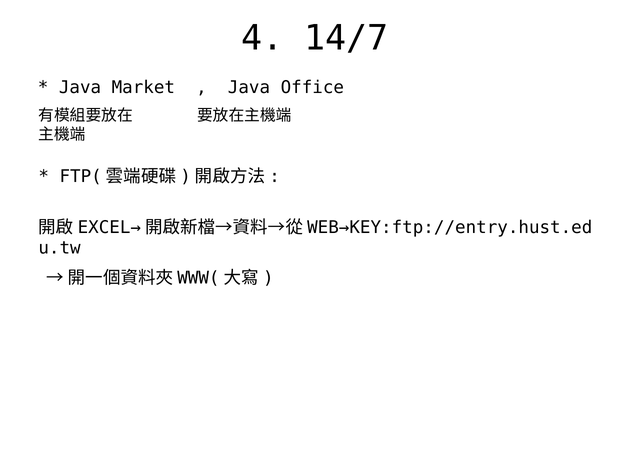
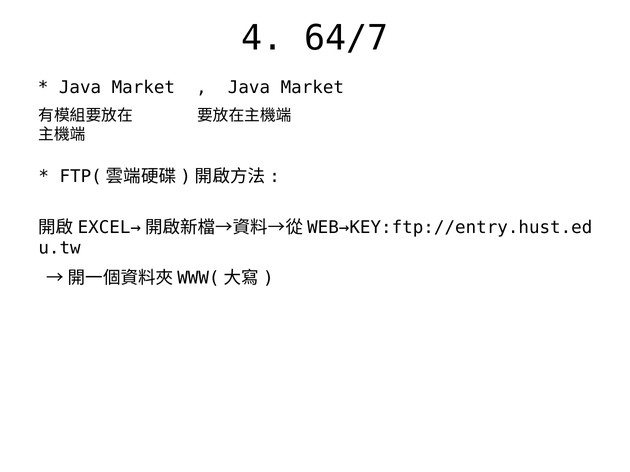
14/7: 14/7 -> 64/7 (346, 38)
Office: Office -> Market (312, 87)
